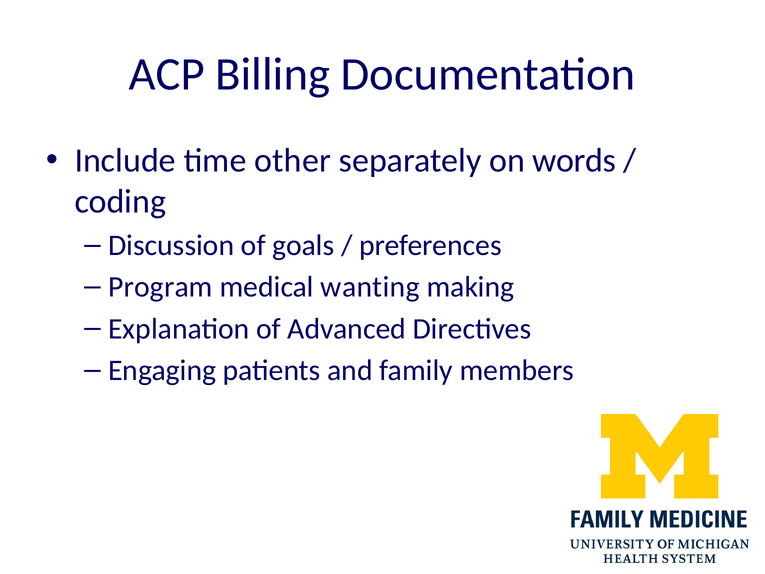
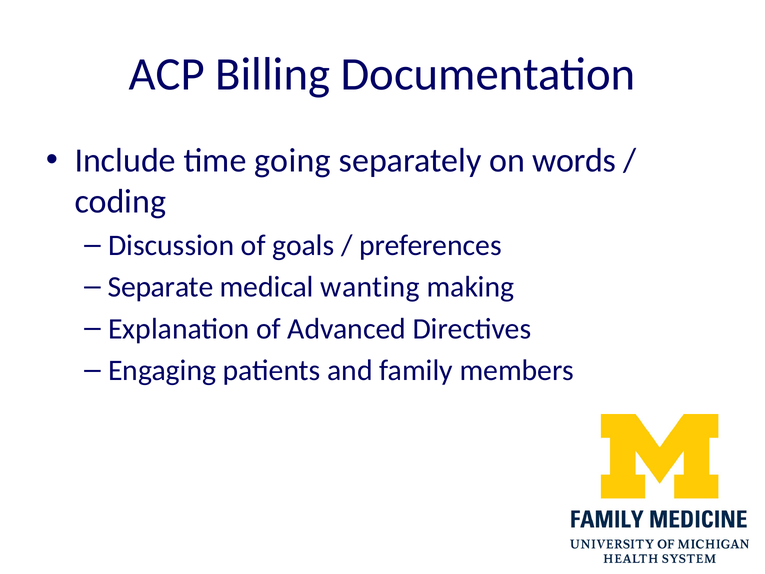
other: other -> going (293, 160)
Program: Program -> Separate (161, 287)
